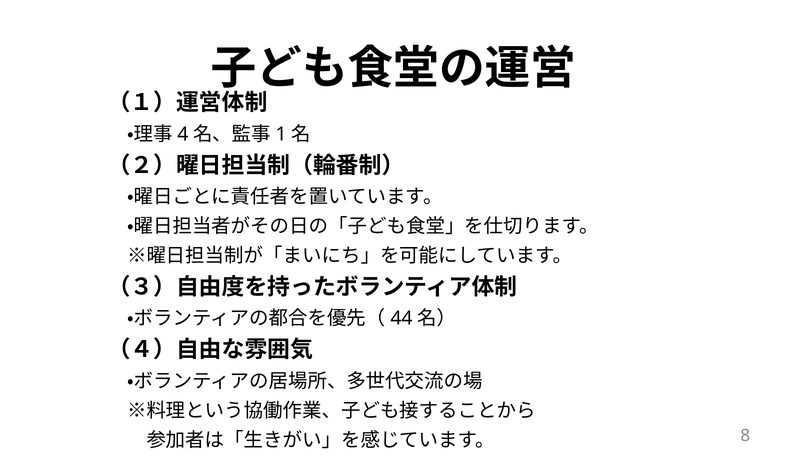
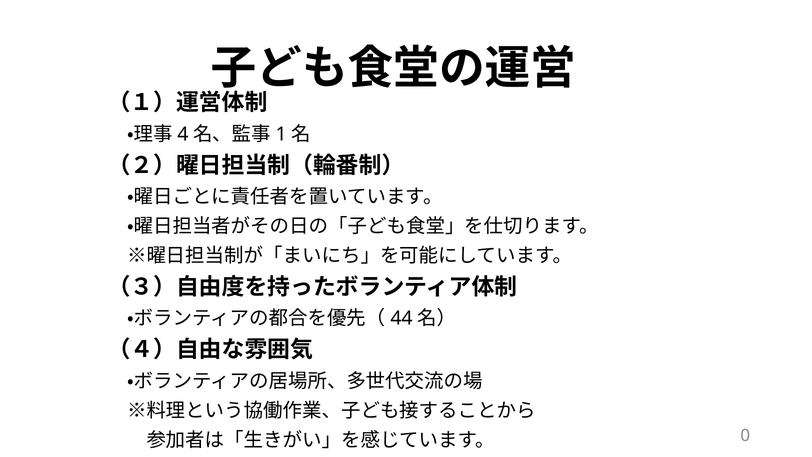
8: 8 -> 0 (745, 435)
